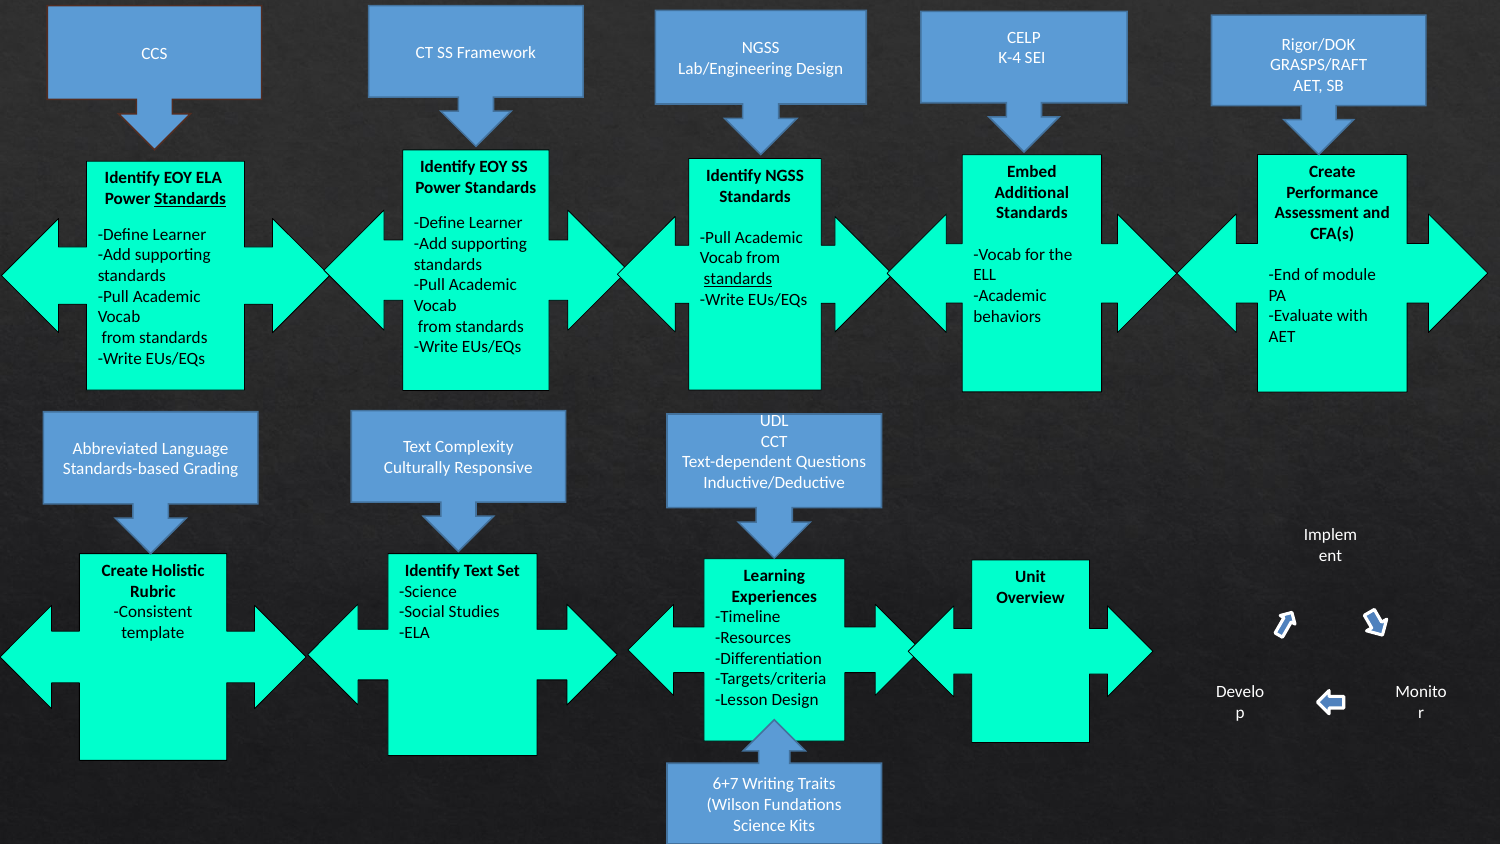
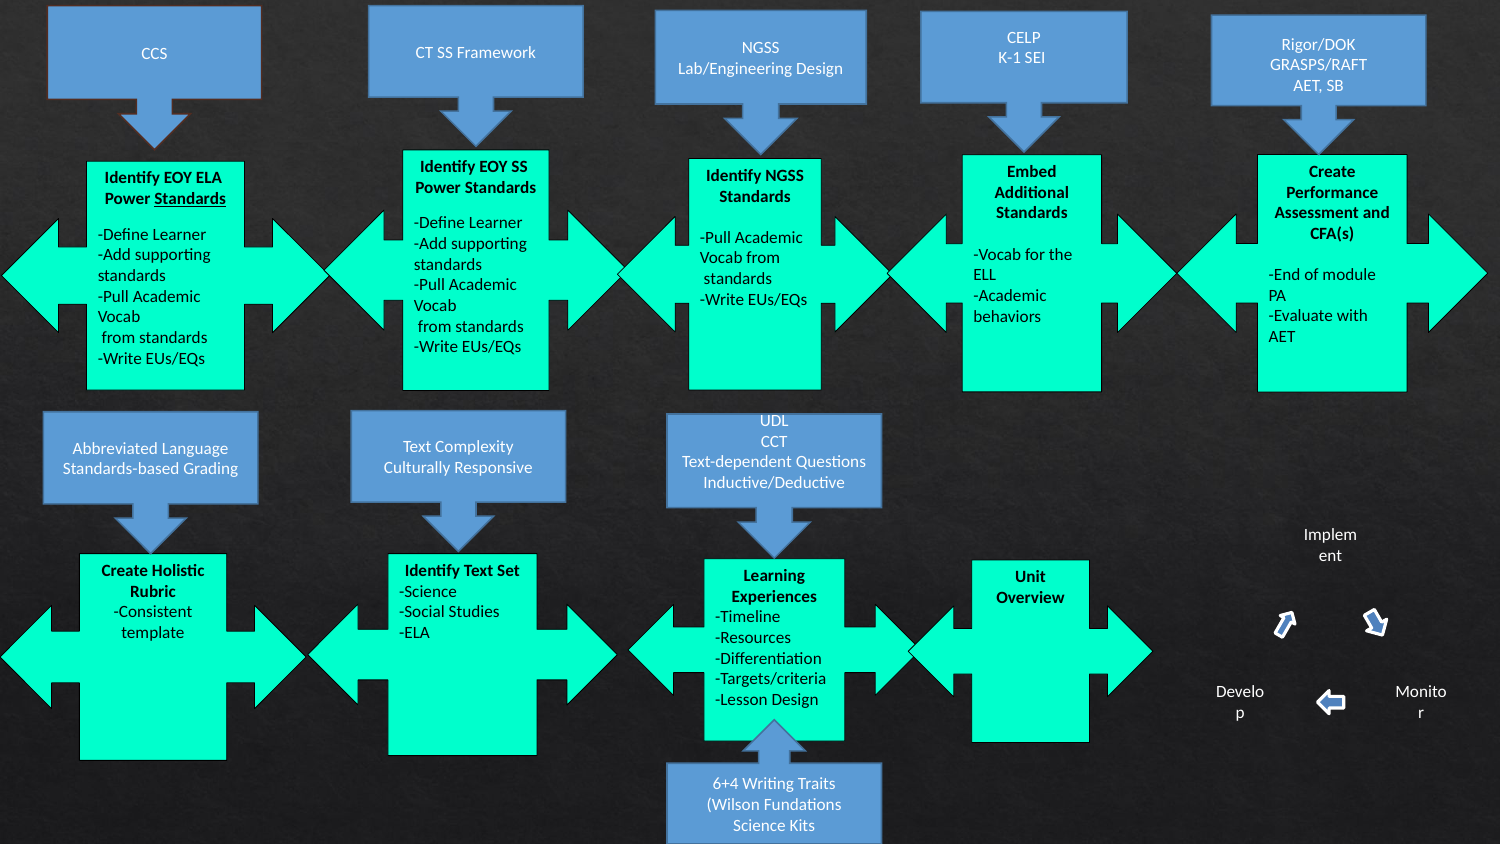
K-4: K-4 -> K-1 (1010, 58)
standards underline: present -> none (738, 279)
6+7: 6+7 -> 6+4 (726, 784)
